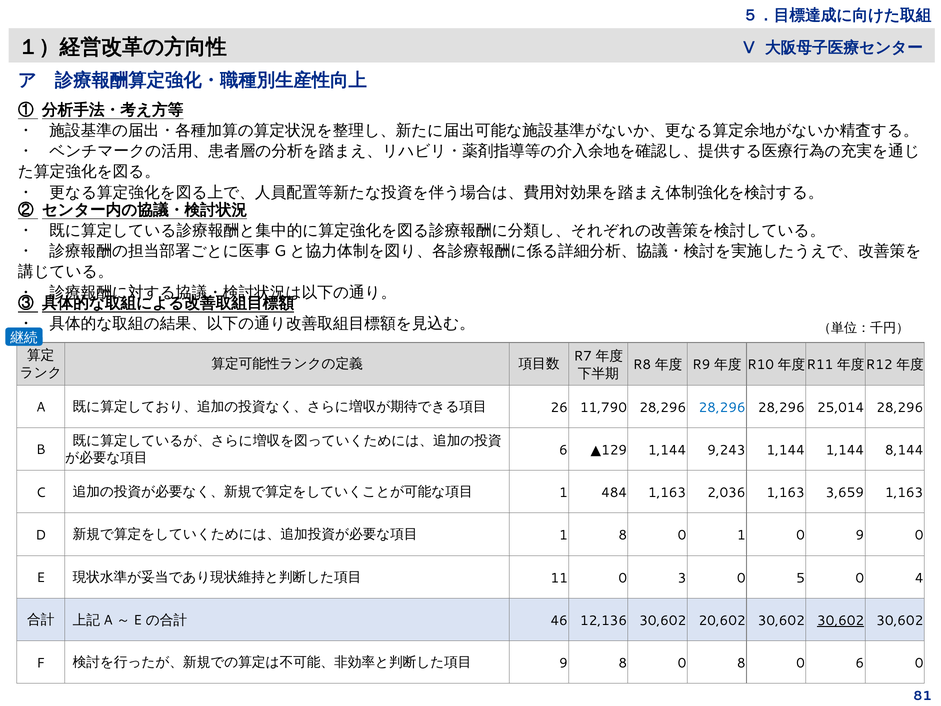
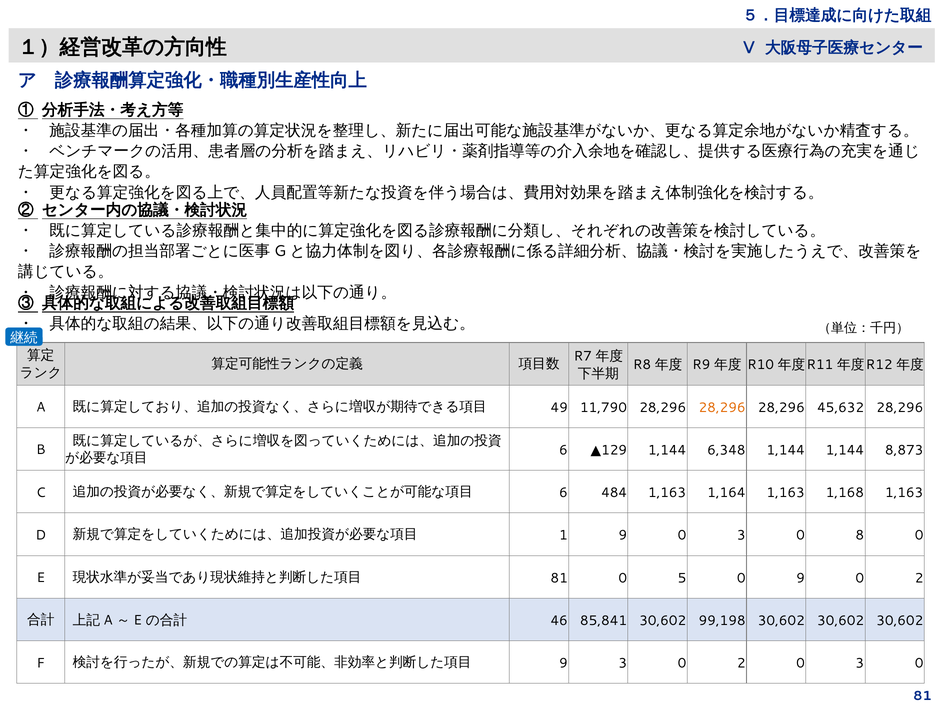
26: 26 -> 49 (559, 407)
28,296 colour: blue -> orange (722, 407)
25,014: 25,014 -> 45,632 (841, 407)
9,243: 9,243 -> 6,348 (726, 450)
8,144: 8,144 -> 8,873 (904, 450)
1: 1 -> 6 (563, 493)
2,036: 2,036 -> 1,164 (726, 493)
3,659: 3,659 -> 1,168 (845, 493)
1 8: 8 -> 9 (623, 535)
1: 1 -> 3 (741, 535)
0 9: 9 -> 8 (860, 535)
11: 11 -> 81 (559, 578)
3: 3 -> 5 (682, 578)
0 5: 5 -> 9 (801, 578)
4: 4 -> 2 (919, 578)
12,136: 12,136 -> 85,841 (604, 620)
20,602: 20,602 -> 99,198 (722, 620)
30,602 underline: present -> none (841, 620)
9 8: 8 -> 3 (623, 663)
8: 8 -> 2 (741, 663)
6: 6 -> 3 (860, 663)
